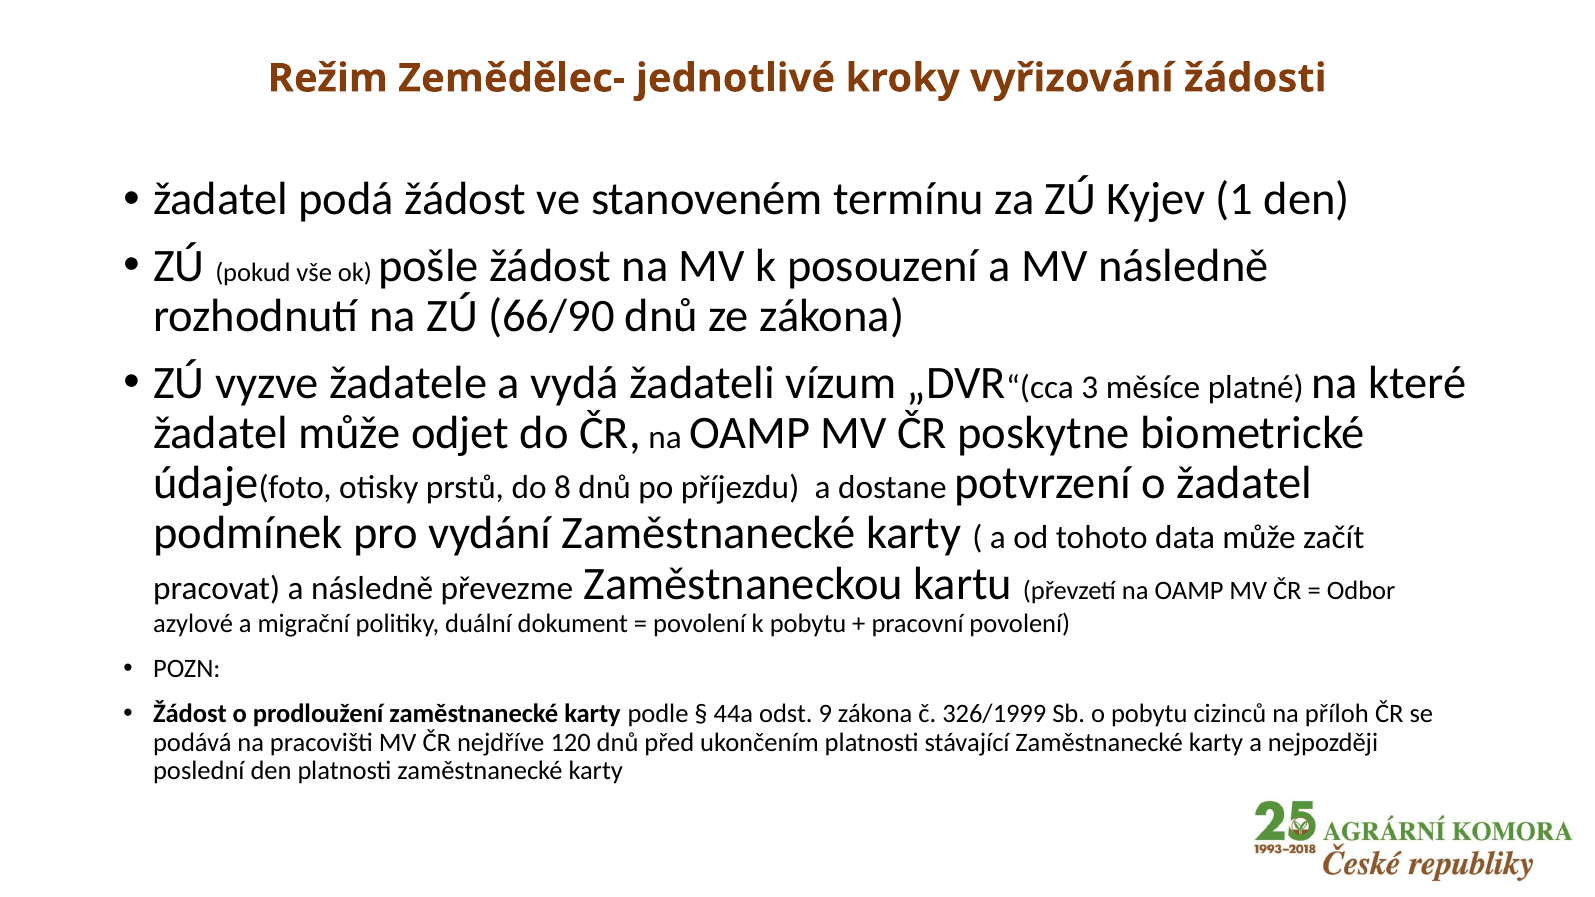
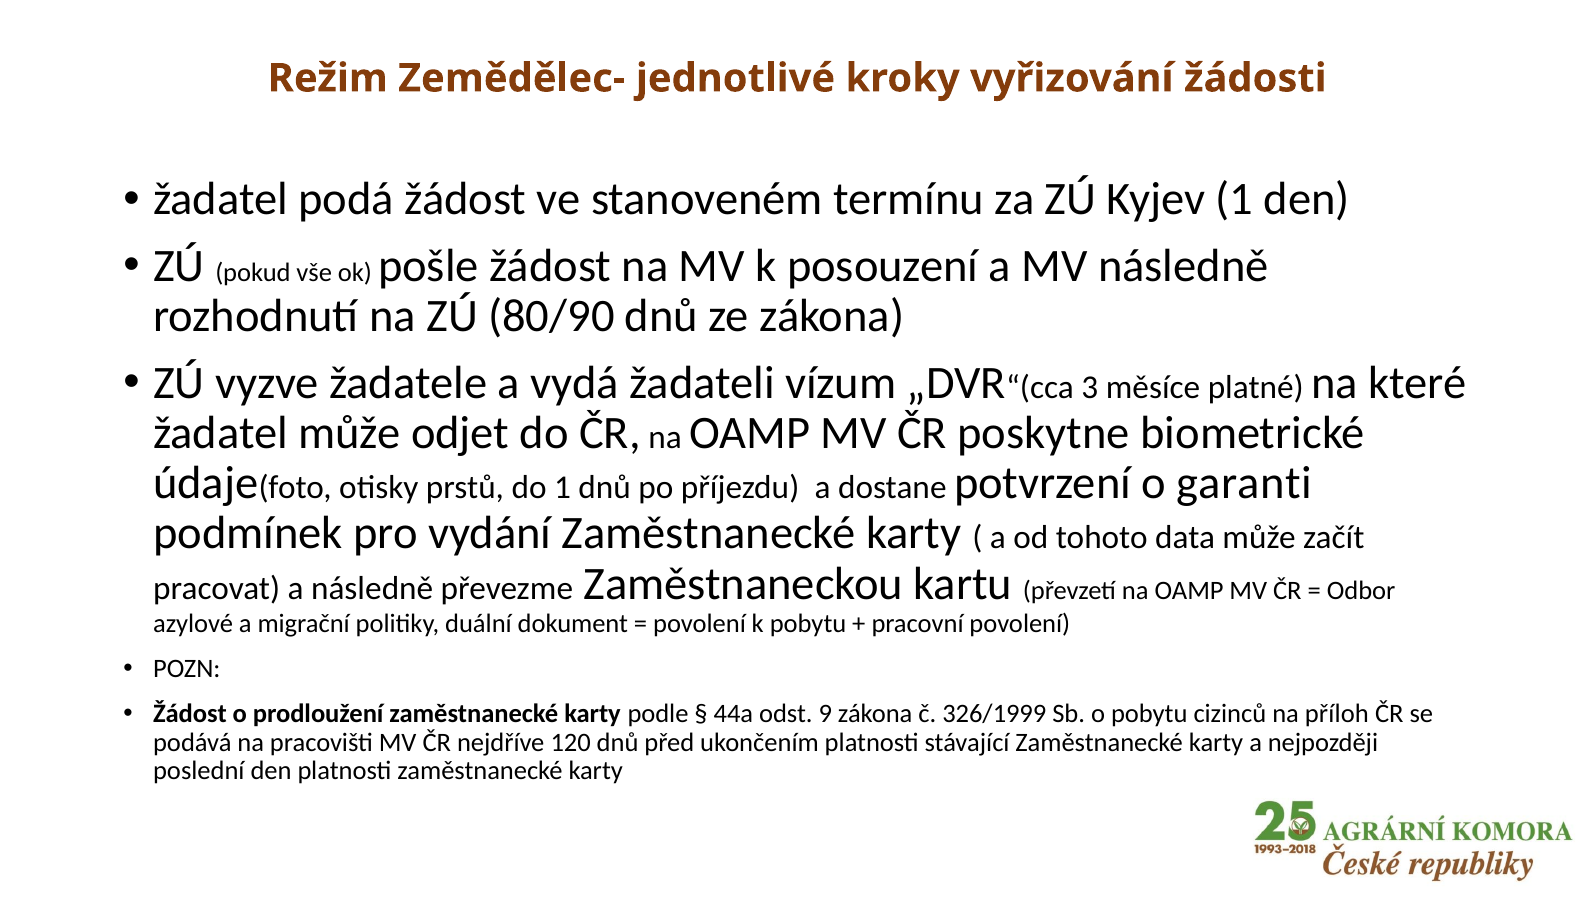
66/90: 66/90 -> 80/90 (551, 316)
do 8: 8 -> 1 (562, 488)
o žadatel: žadatel -> garanti (1244, 484)
